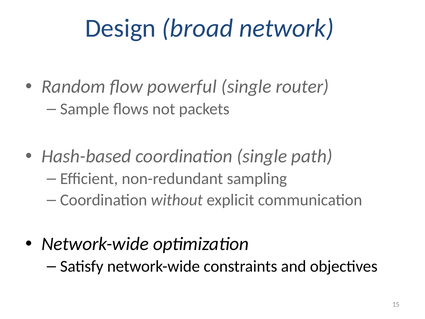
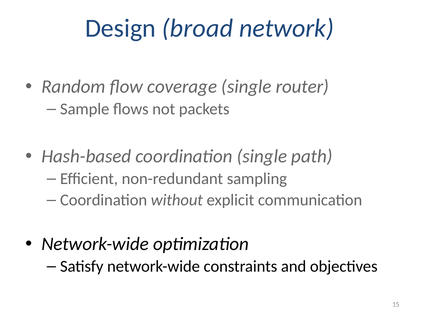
powerful: powerful -> coverage (182, 87)
